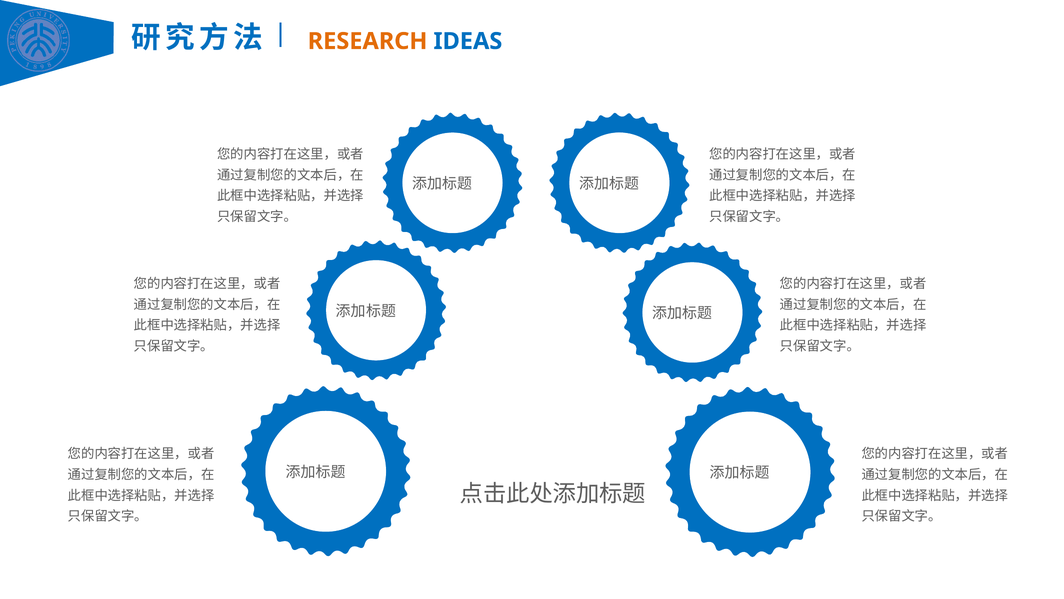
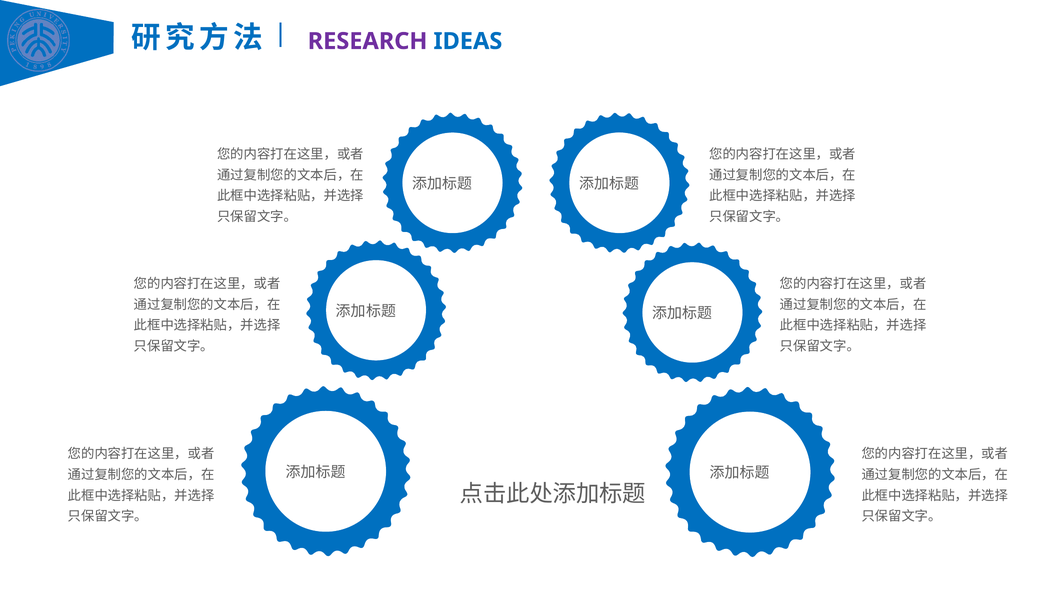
RESEARCH colour: orange -> purple (368, 41)
